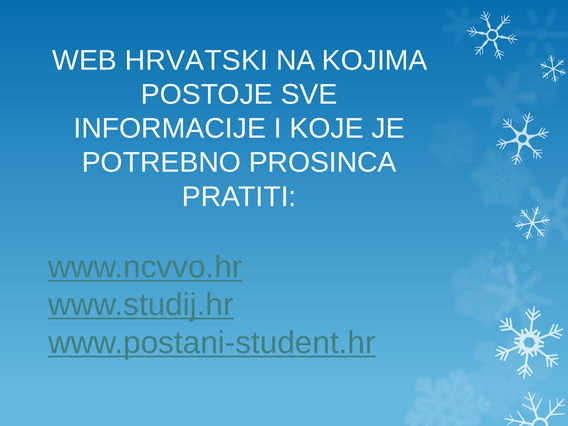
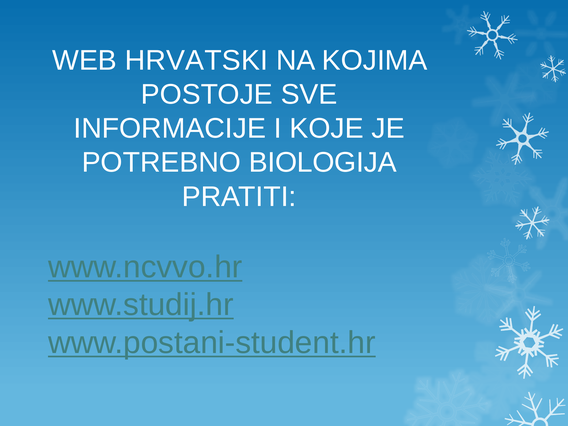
PROSINCA: PROSINCA -> BIOLOGIJA (323, 163)
